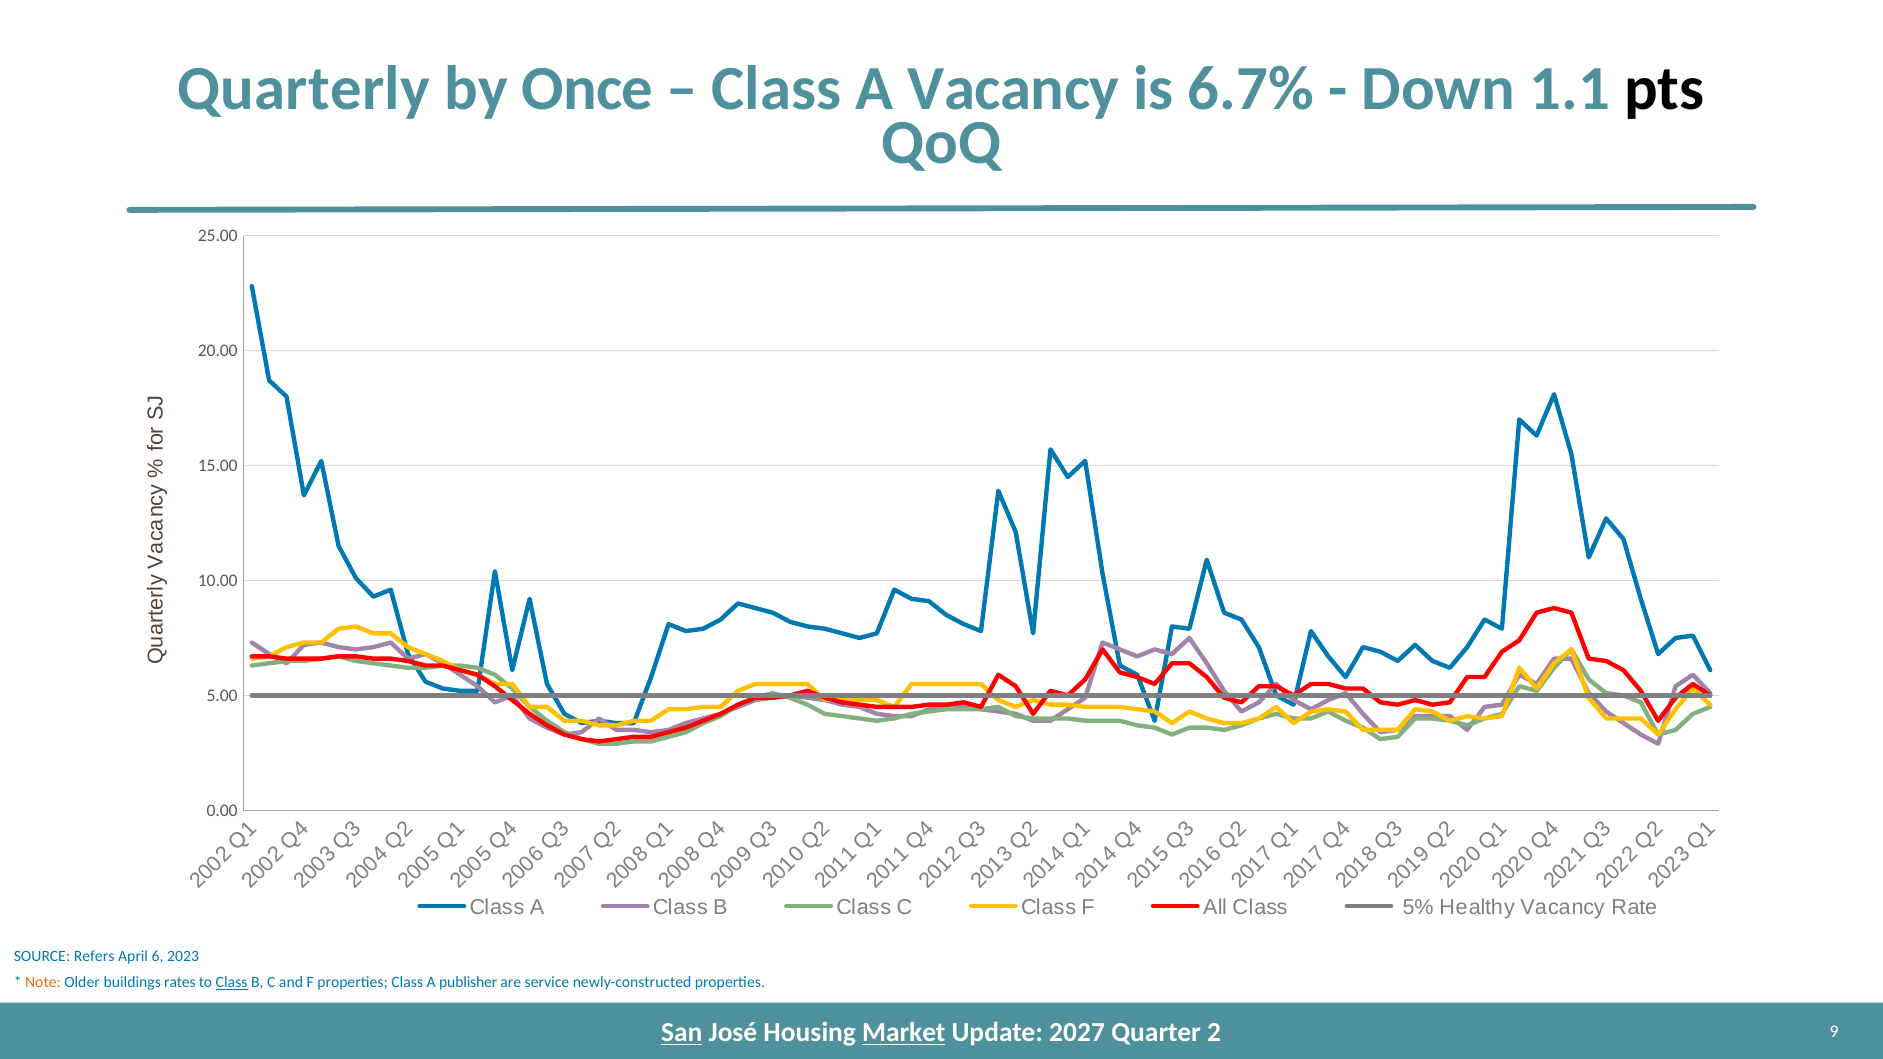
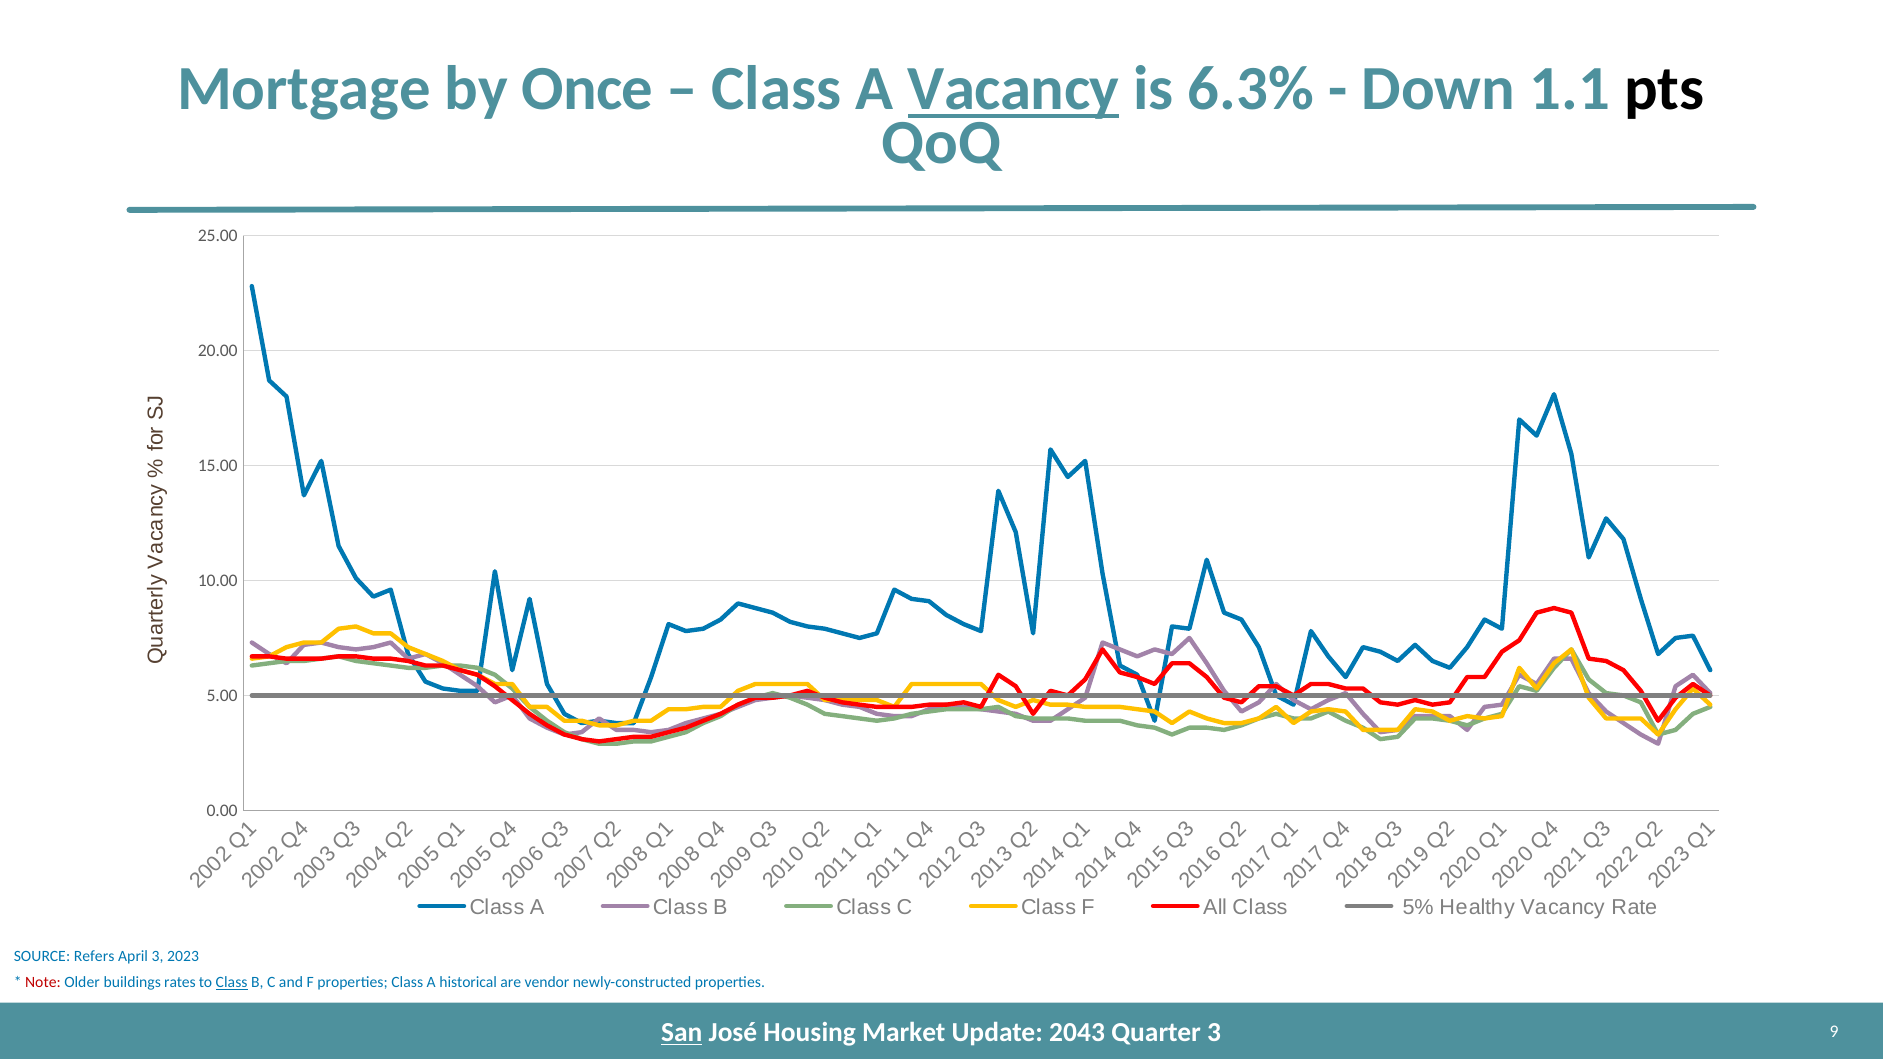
Quarterly: Quarterly -> Mortgage (304, 89)
Vacancy underline: none -> present (1014, 89)
6.7%: 6.7% -> 6.3% (1251, 89)
April 6: 6 -> 3 (158, 956)
Note colour: orange -> red (43, 983)
publisher: publisher -> historical (468, 983)
service: service -> vendor (547, 983)
Market underline: present -> none (904, 1033)
2027: 2027 -> 2043 (1077, 1033)
Quarter 2: 2 -> 3 (1214, 1033)
